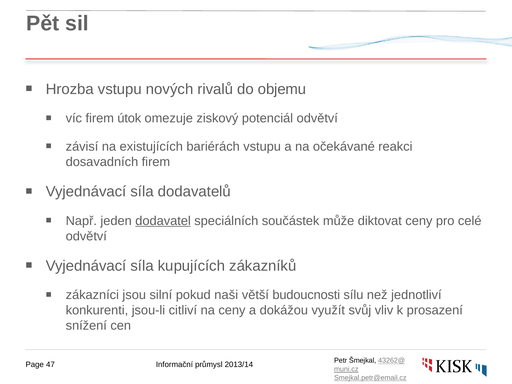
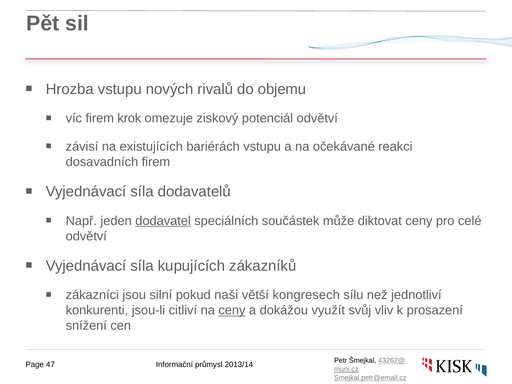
útok: útok -> krok (129, 118)
budoucnosti: budoucnosti -> kongresech (306, 295)
ceny underline: none -> present (232, 310)
